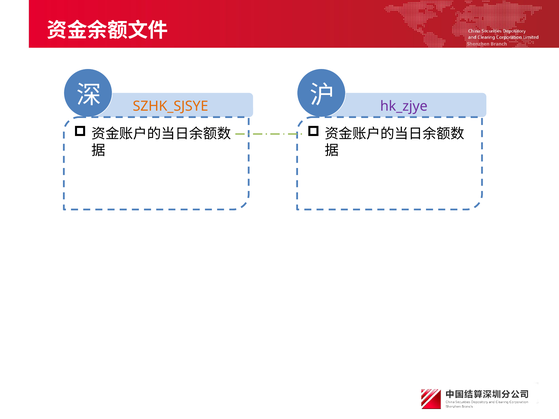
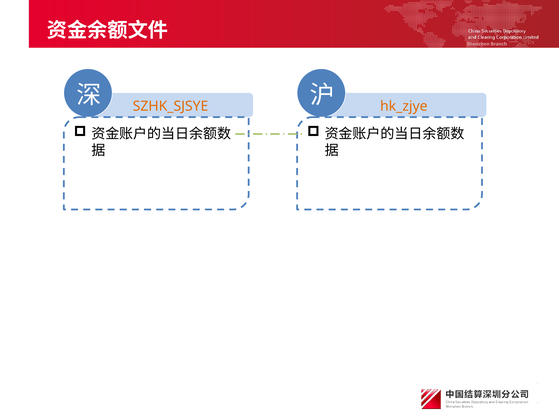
hk_zjye colour: purple -> orange (404, 106)
